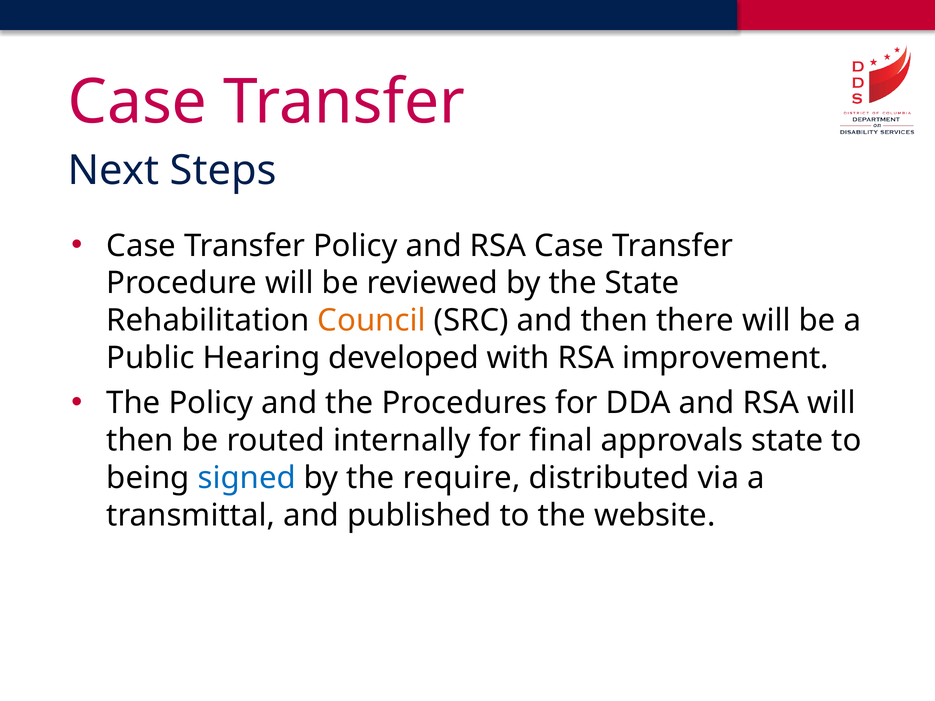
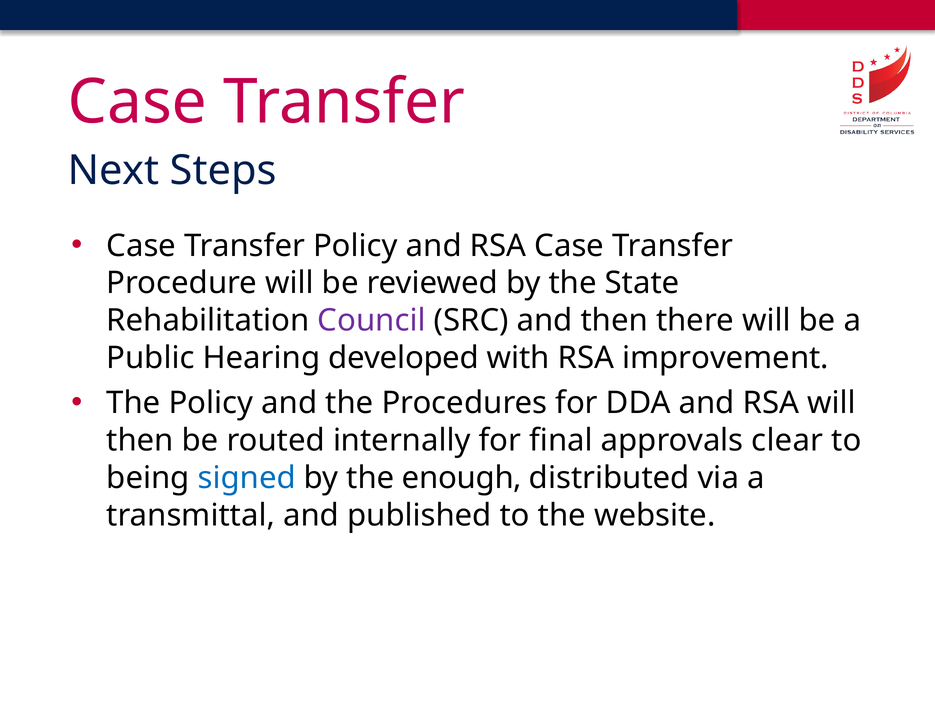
Council colour: orange -> purple (372, 321)
approvals state: state -> clear (787, 441)
require: require -> enough (462, 478)
